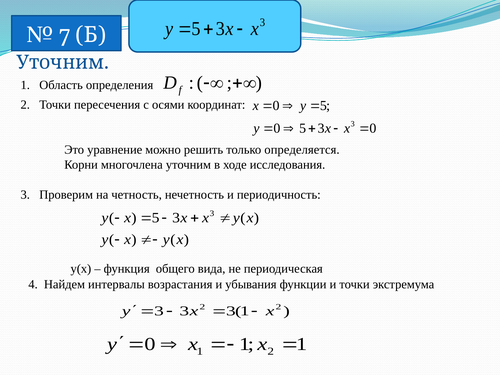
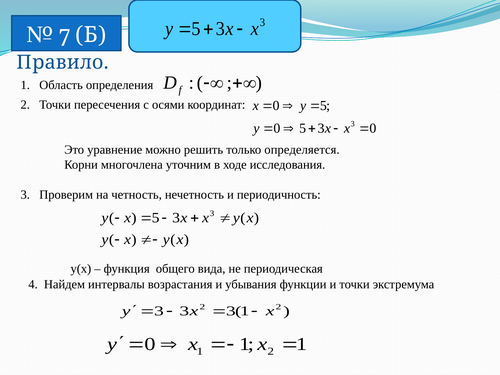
Уточним: Уточним -> Правило (63, 62)
